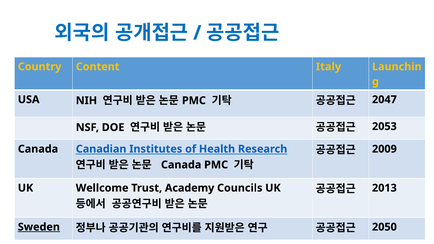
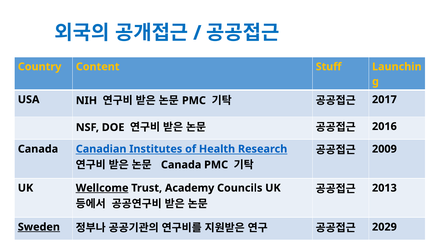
Italy: Italy -> Stuff (329, 67)
2047: 2047 -> 2017 (384, 100)
2053: 2053 -> 2016 (384, 126)
Wellcome underline: none -> present (102, 188)
2050: 2050 -> 2029 (384, 227)
